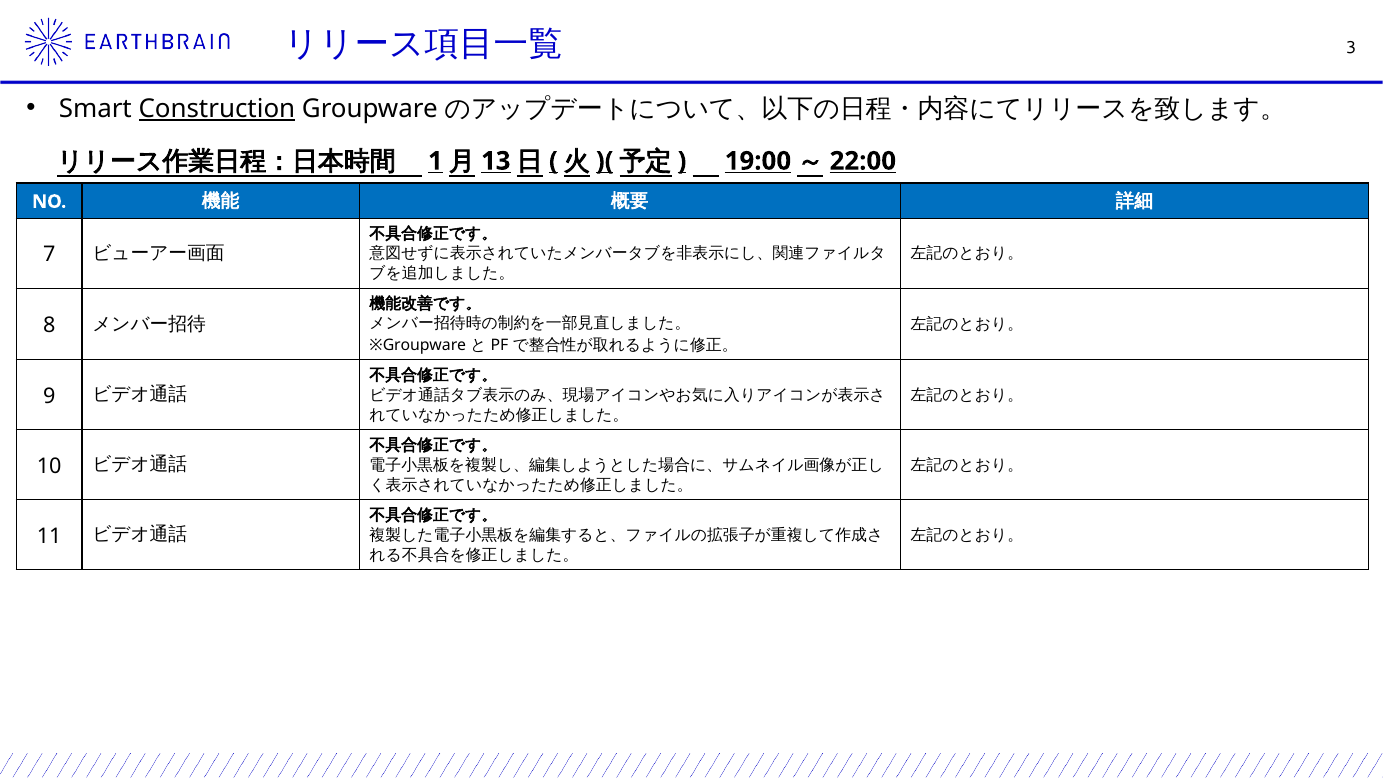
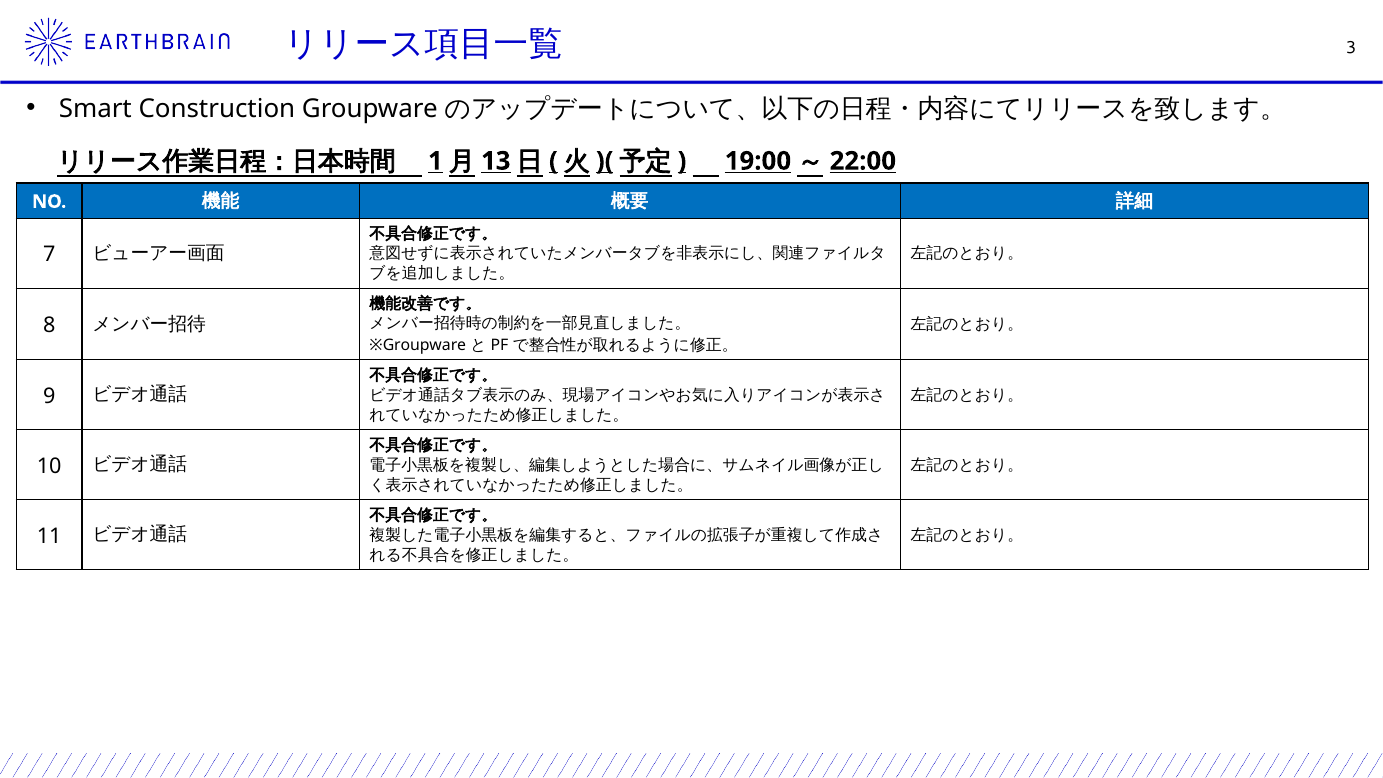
Construction underline: present -> none (217, 109)
